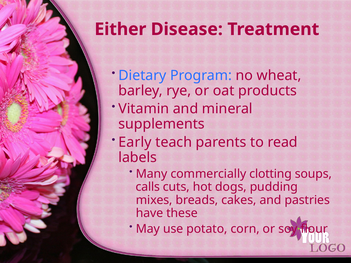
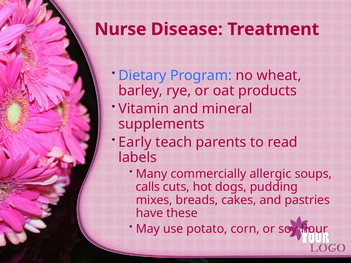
Either: Either -> Nurse (120, 29)
clotting: clotting -> allergic (271, 174)
